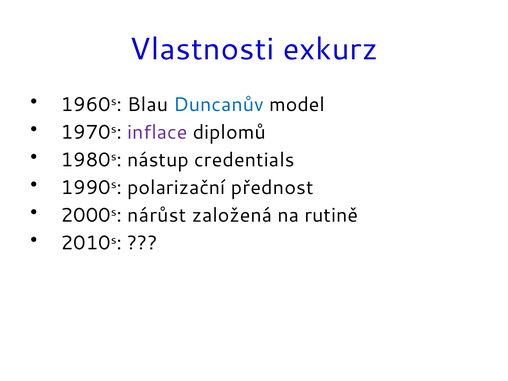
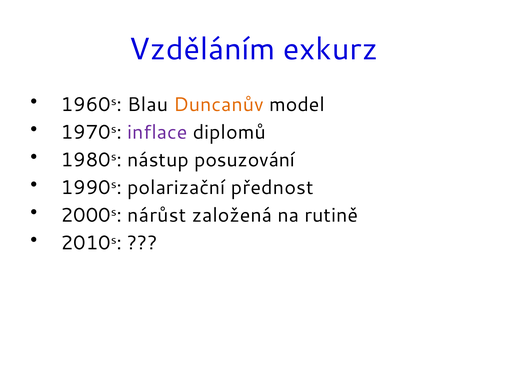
Vlastnosti: Vlastnosti -> Vzděláním (202, 49)
Duncanův colour: blue -> orange (219, 105)
credentials: credentials -> posuzování (245, 160)
